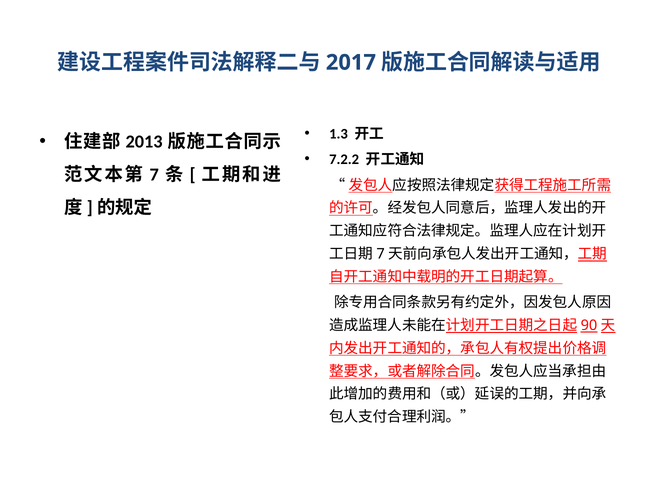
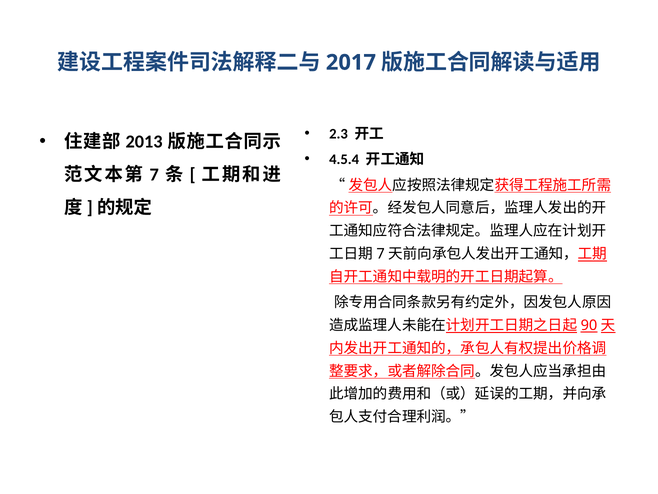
1.3: 1.3 -> 2.3 (339, 134)
7.2.2: 7.2.2 -> 4.5.4 (344, 159)
